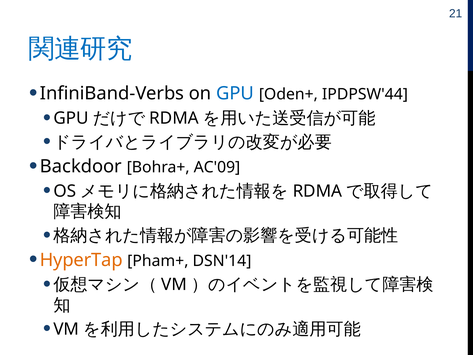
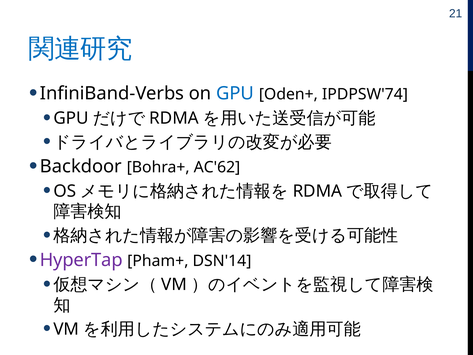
IPDPSW'44: IPDPSW'44 -> IPDPSW'74 (365, 94)
AC'09: AC'09 -> AC'62 (217, 167)
HyperTap colour: orange -> purple (81, 260)
